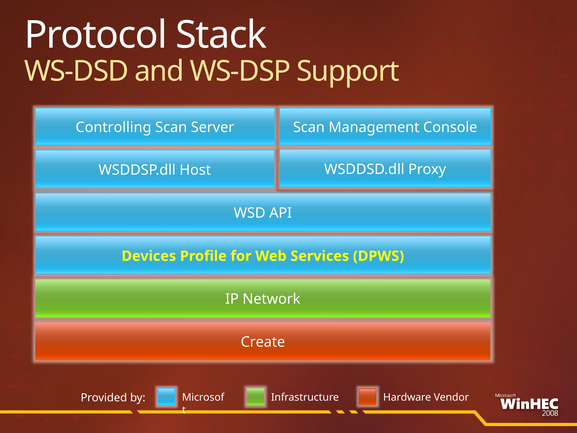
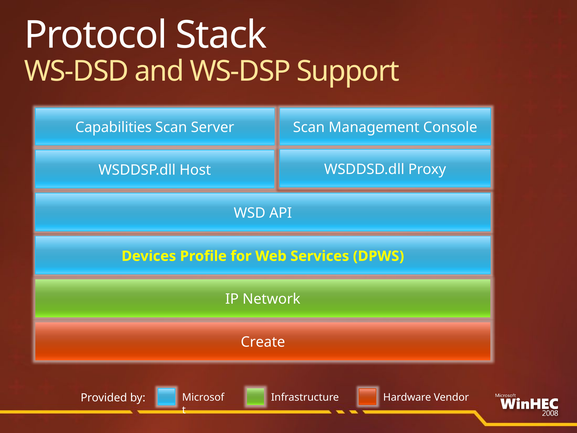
Controlling: Controlling -> Capabilities (114, 127)
